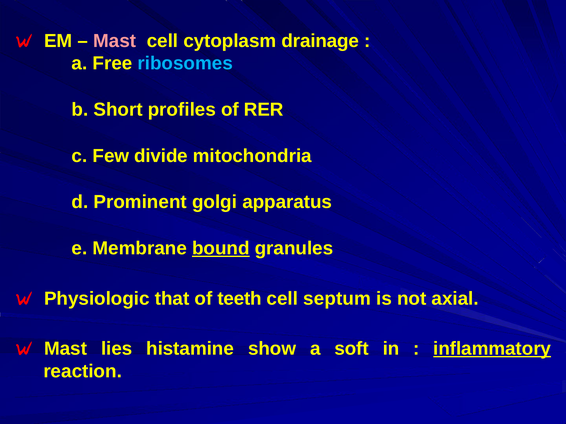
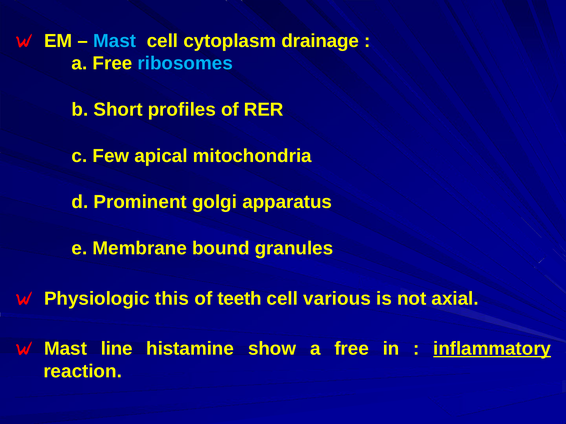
Mast colour: pink -> light blue (115, 41)
divide: divide -> apical (161, 156)
bound underline: present -> none (221, 249)
that: that -> this (172, 299)
septum: septum -> various (337, 299)
lies: lies -> line (117, 349)
soft: soft -> free (352, 349)
